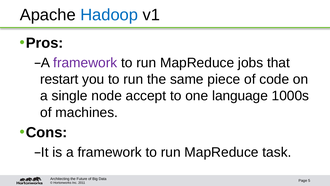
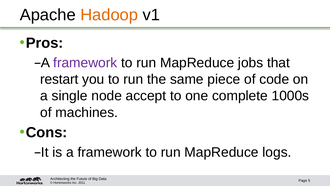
Hadoop colour: blue -> orange (109, 15)
language: language -> complete (240, 96)
task: task -> logs (277, 152)
